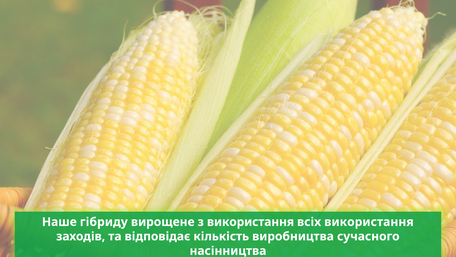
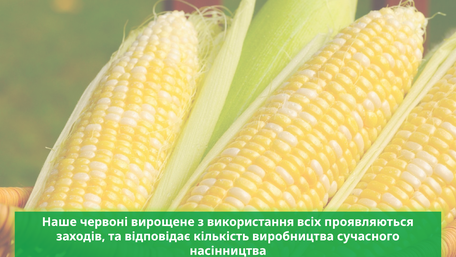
гібриду: гібриду -> червоні (104, 222)
всіх використання: використання -> проявляються (369, 222)
